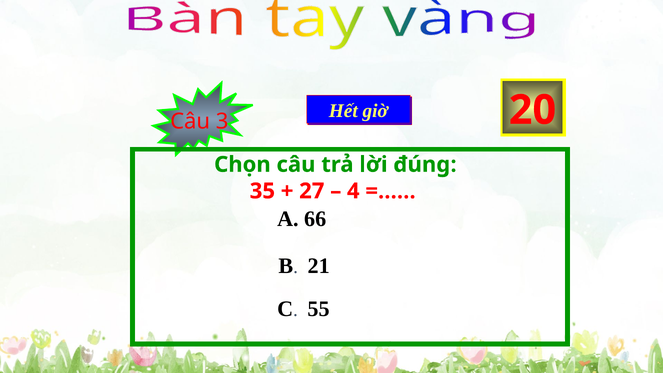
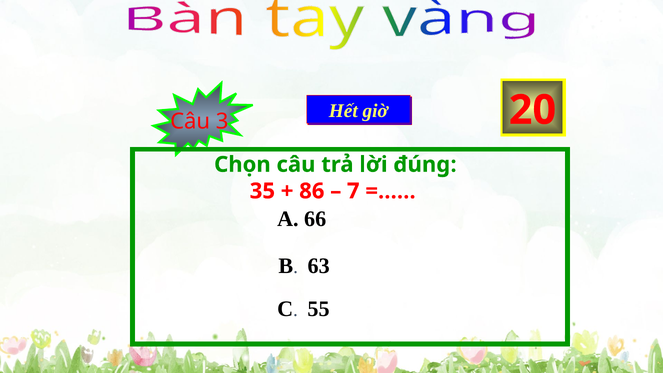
27: 27 -> 86 (312, 191)
4: 4 -> 7 (353, 191)
21: 21 -> 63 (319, 266)
